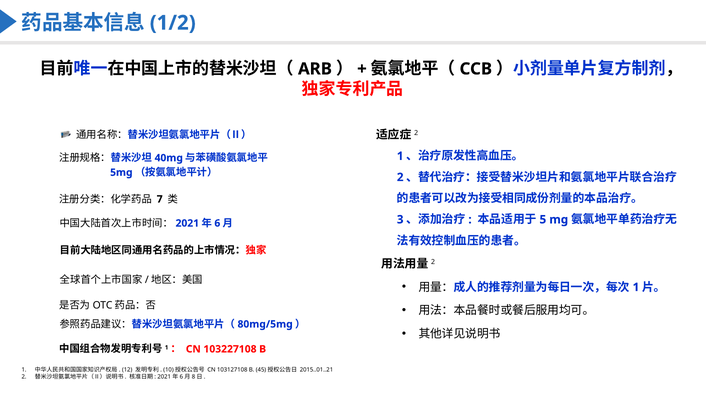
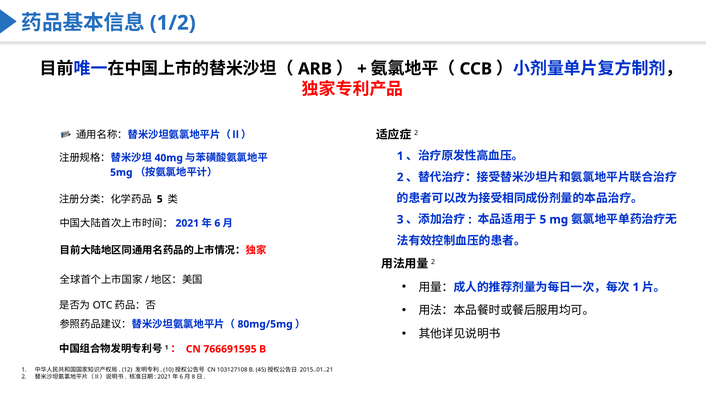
7: 7 -> 5 (160, 199)
103227108: 103227108 -> 766691595 (230, 349)
